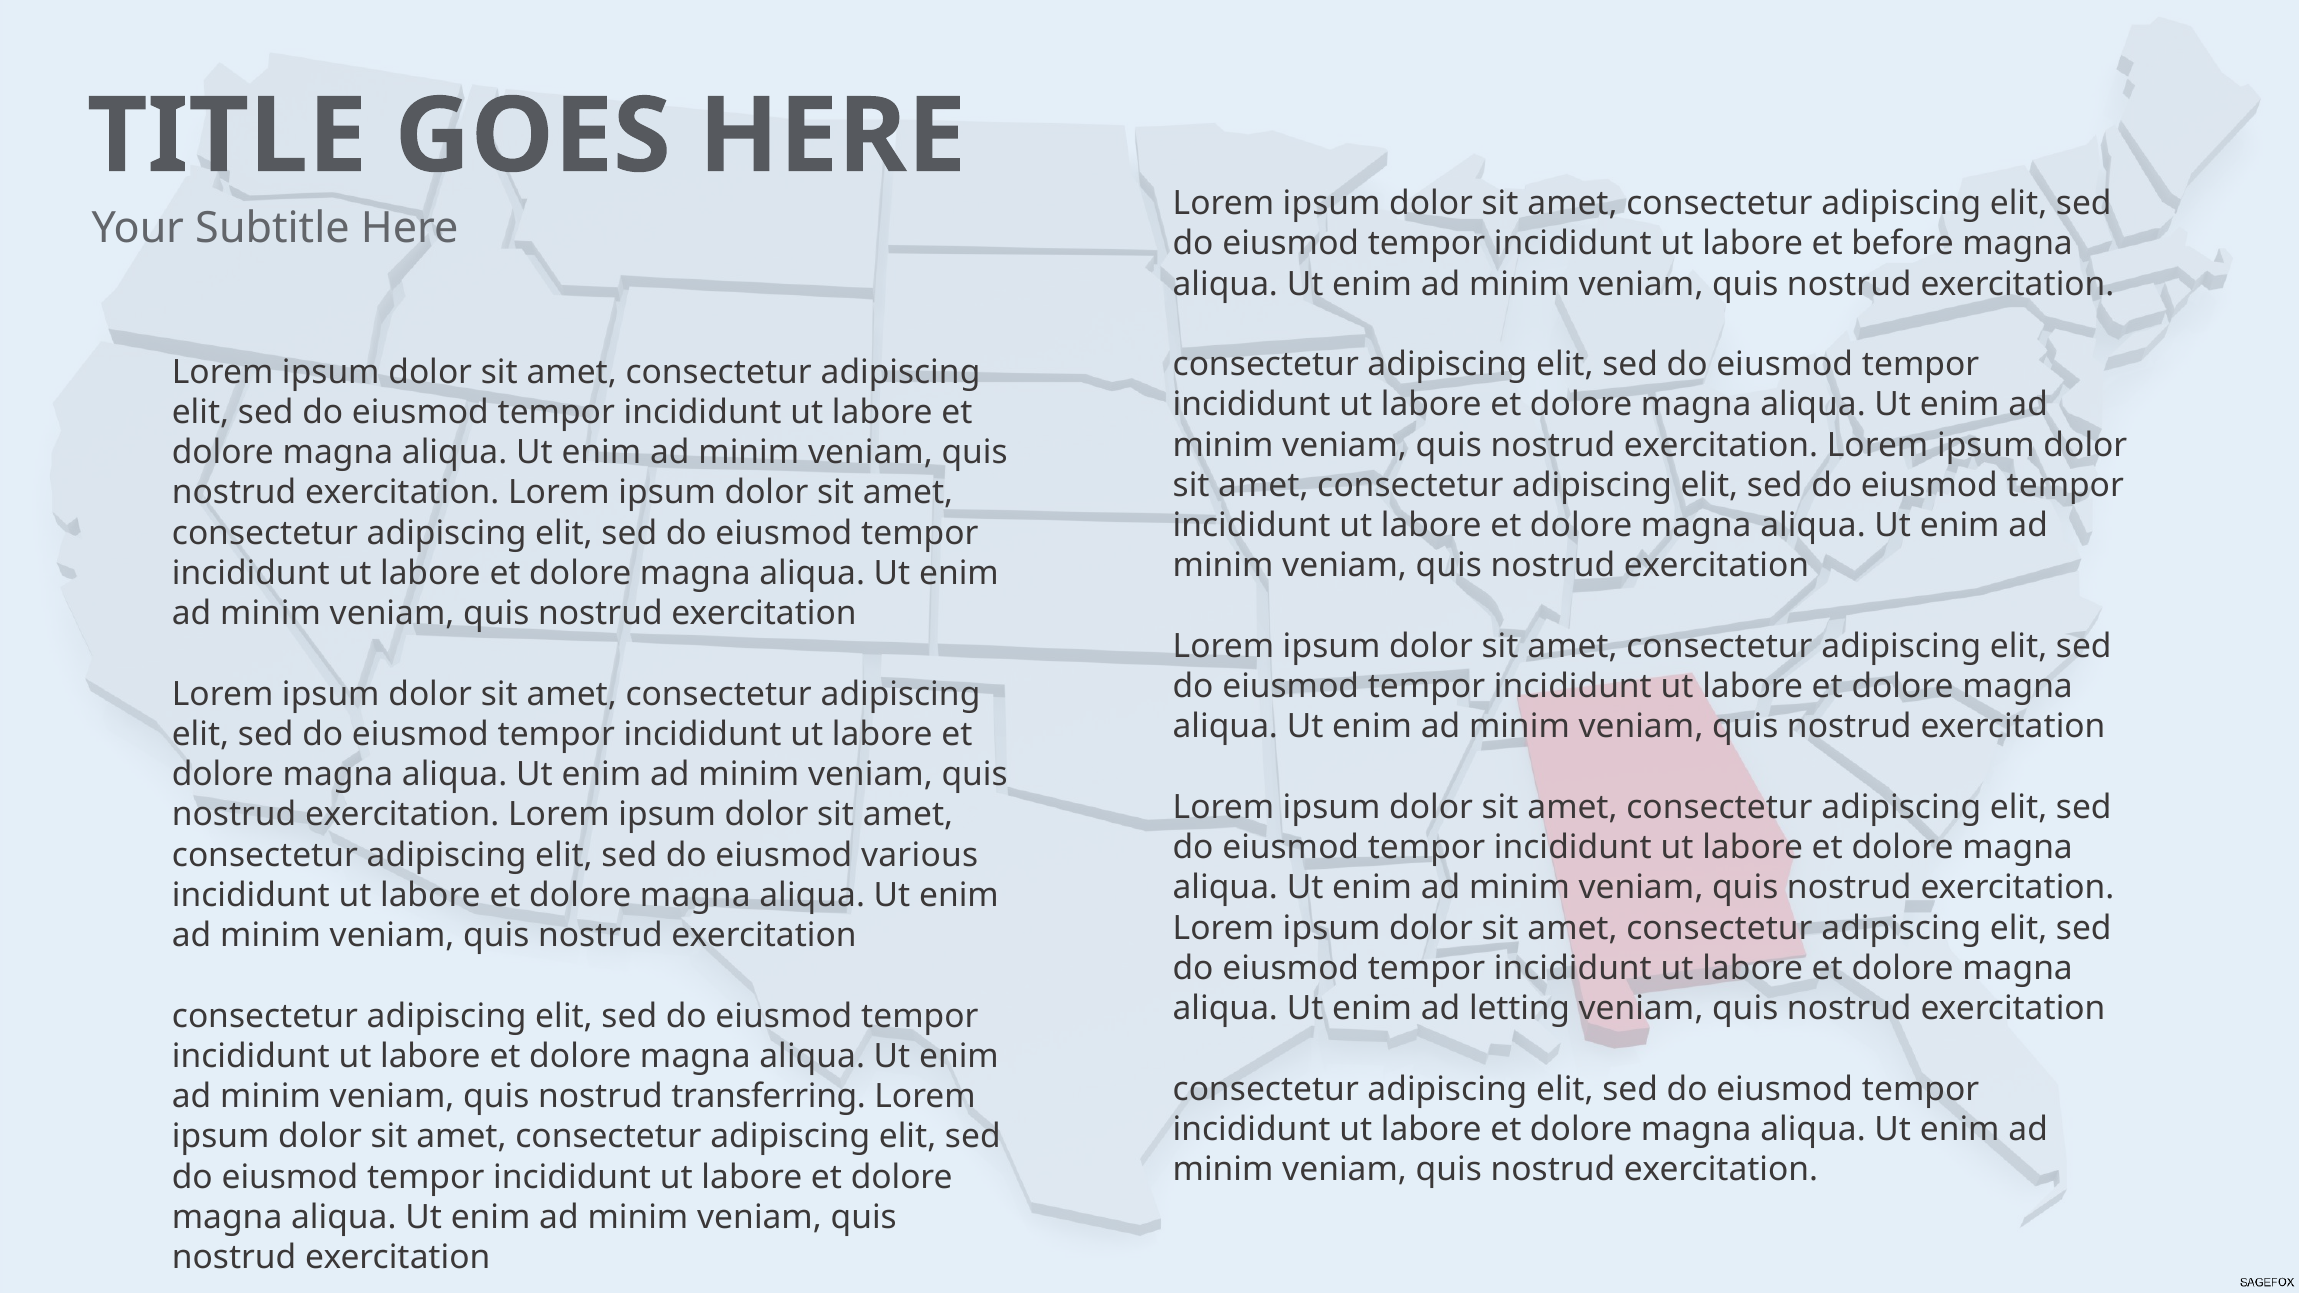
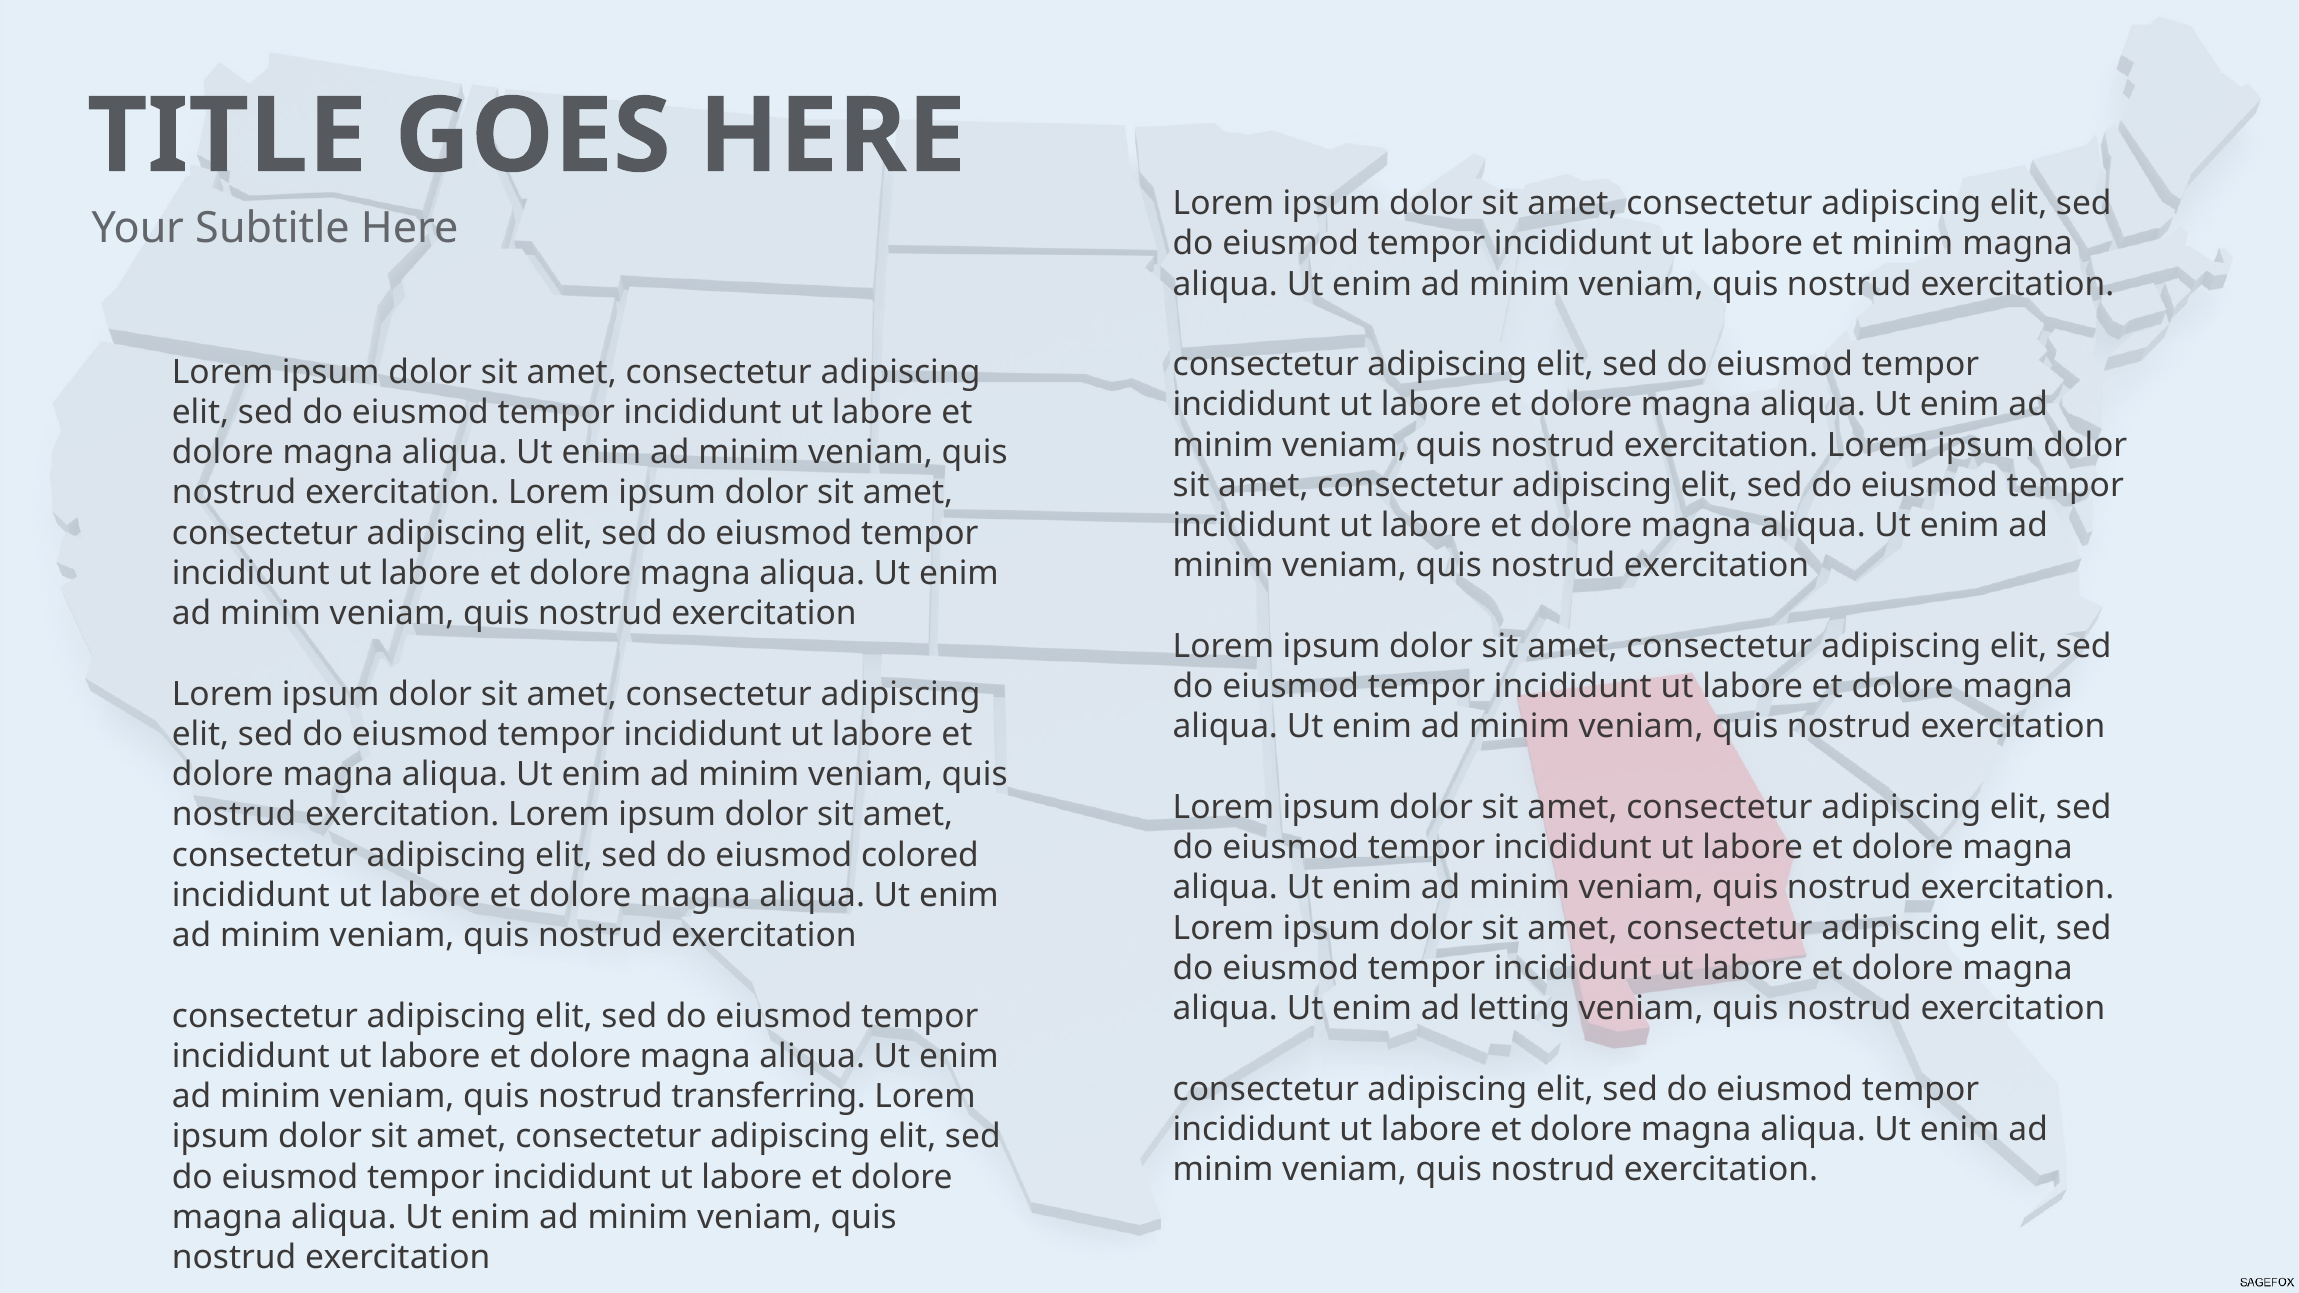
et before: before -> minim (1902, 244)
various: various -> colored (920, 855)
